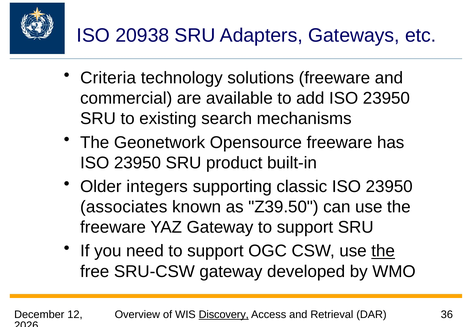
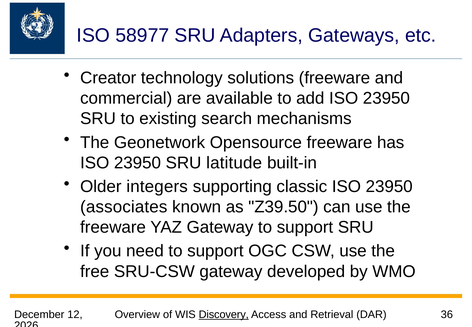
20938: 20938 -> 58977 (142, 35)
Criteria: Criteria -> Creator (108, 78)
product: product -> latitude (234, 163)
the underline: present -> none (383, 251)
